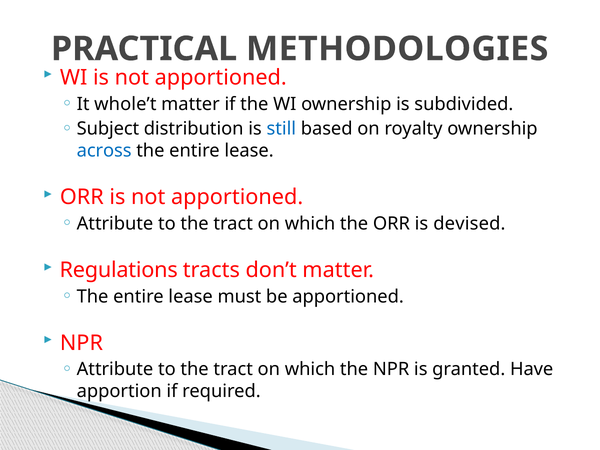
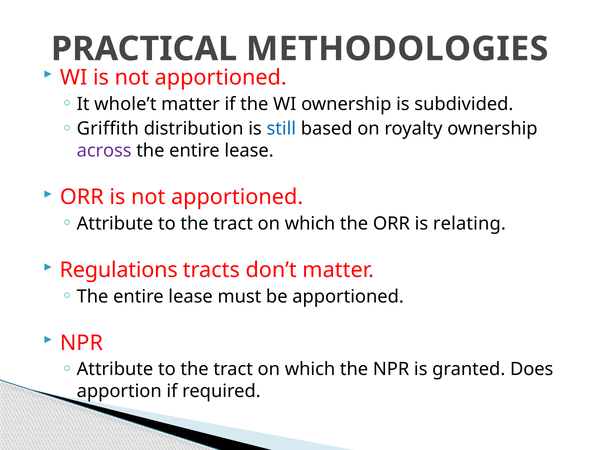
Subject: Subject -> Griffith (108, 129)
across colour: blue -> purple (104, 151)
devised: devised -> relating (469, 224)
Have: Have -> Does (532, 369)
